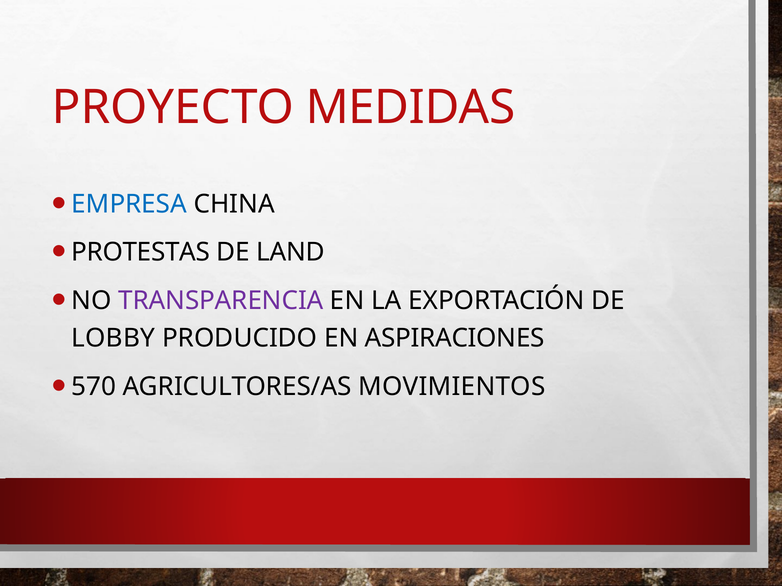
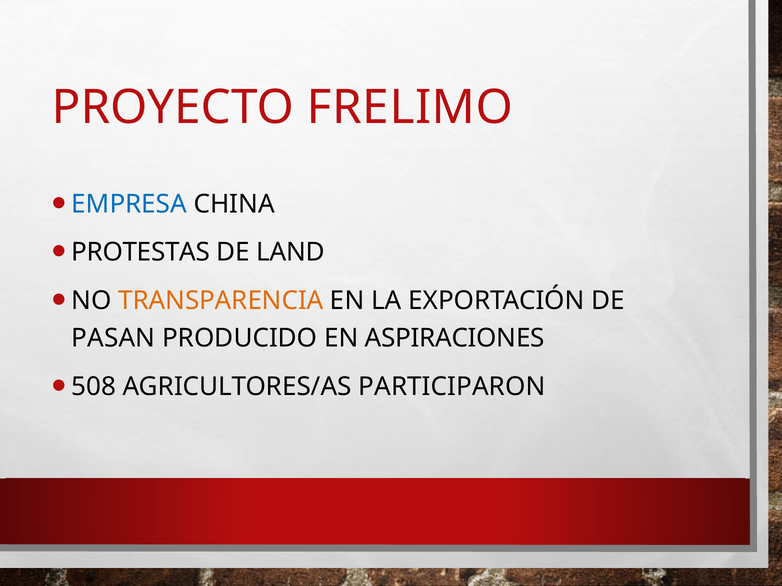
MEDIDAS: MEDIDAS -> FRELIMO (410, 108)
TRANSPARENCIA colour: purple -> orange (221, 301)
LOBBY: LOBBY -> PASAN (113, 338)
570: 570 -> 508 (94, 387)
MOVIMIENTOS: MOVIMIENTOS -> PARTICIPARON (452, 387)
